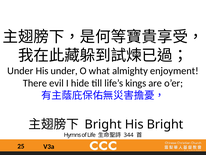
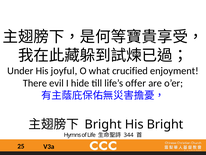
His under: under -> joyful (64, 71)
almighty: almighty -> crucified (130, 71)
kings: kings -> offer (136, 83)
